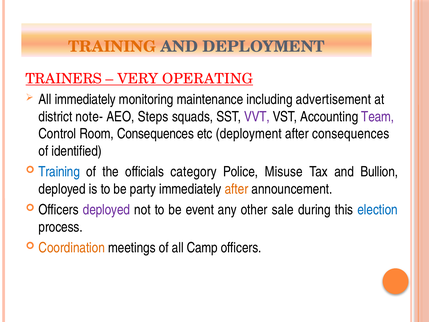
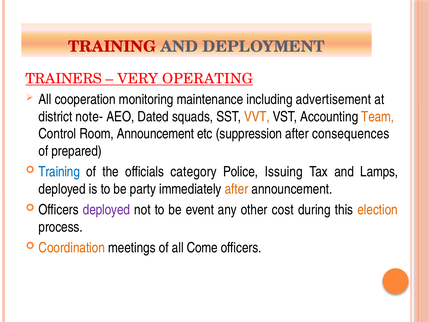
TRAINING colour: orange -> red (112, 47)
All immediately: immediately -> cooperation (85, 100)
Steps: Steps -> Dated (153, 117)
VVT colour: purple -> orange (257, 117)
Team colour: purple -> orange (378, 117)
Room Consequences: Consequences -> Announcement (155, 134)
etc deployment: deployment -> suppression (249, 134)
identified: identified -> prepared (77, 151)
Misuse: Misuse -> Issuing (284, 172)
Bullion: Bullion -> Lamps (379, 172)
sale: sale -> cost (283, 210)
election colour: blue -> orange (378, 210)
Camp: Camp -> Come (202, 248)
